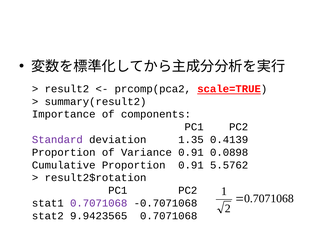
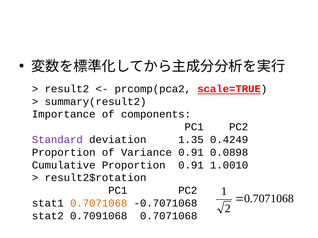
0.4139: 0.4139 -> 0.4249 (229, 140)
5.5762: 5.5762 -> 1.0010 (229, 165)
0.7071068 colour: purple -> orange (99, 204)
9.9423565: 9.9423565 -> 0.7091068 (99, 216)
